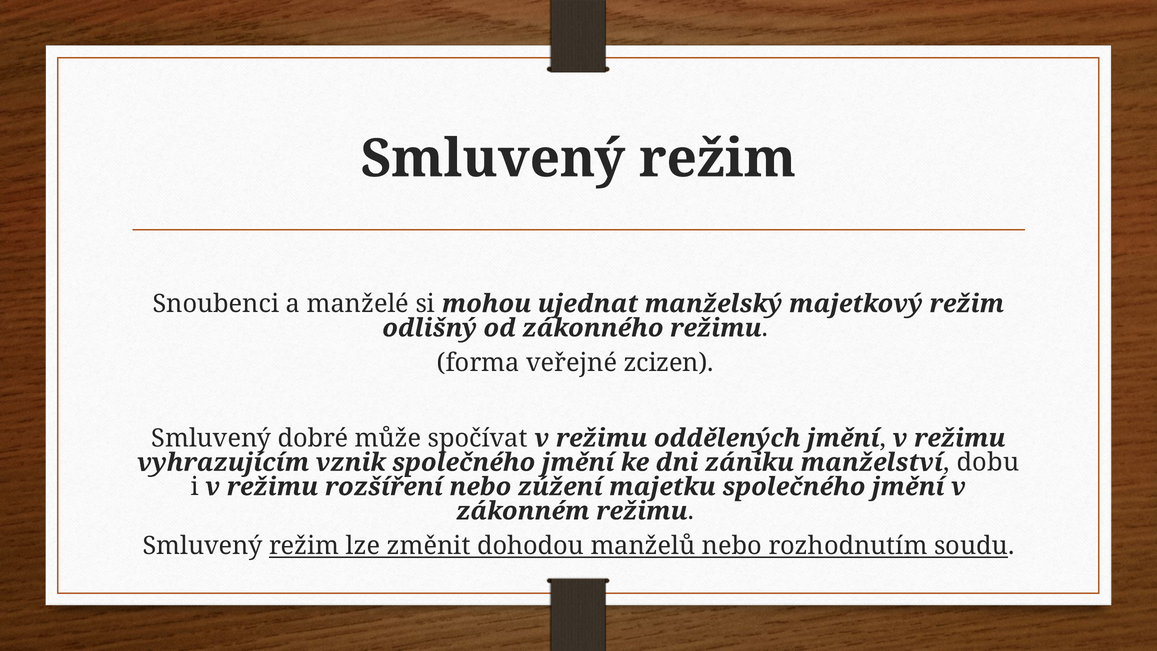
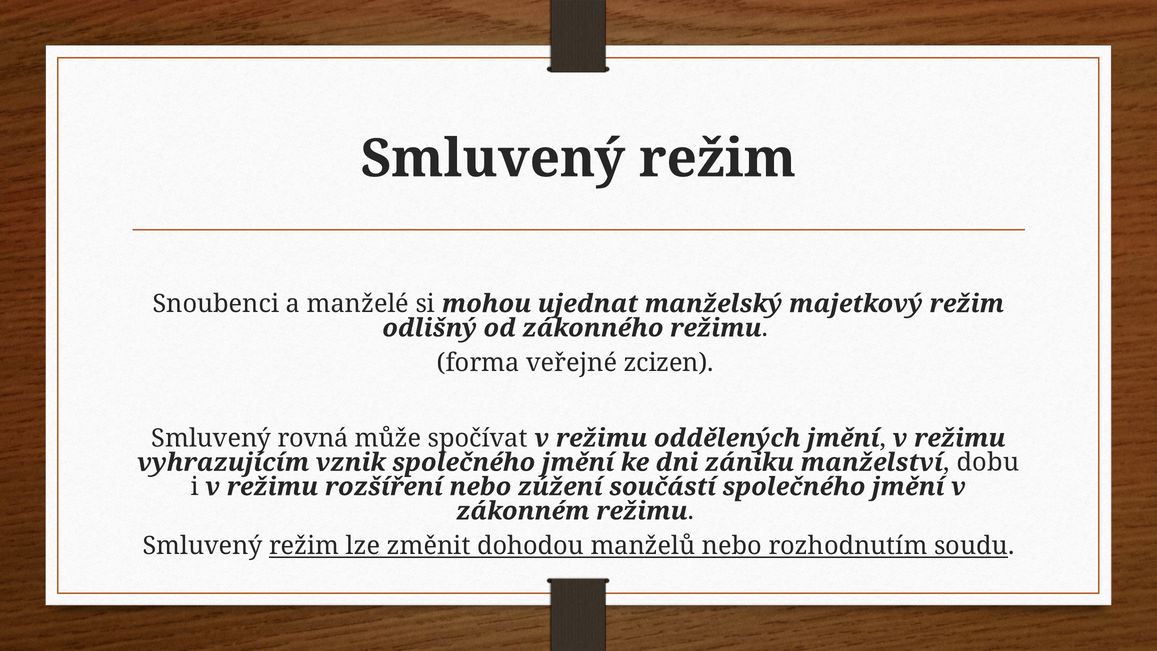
dobré: dobré -> rovná (313, 438)
majetku: majetku -> součástí (663, 487)
